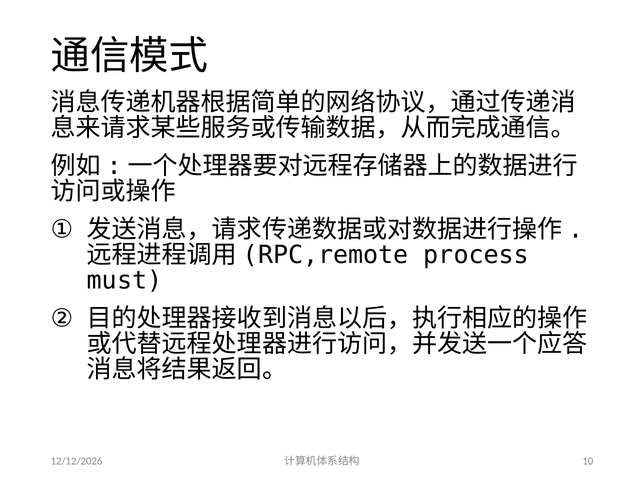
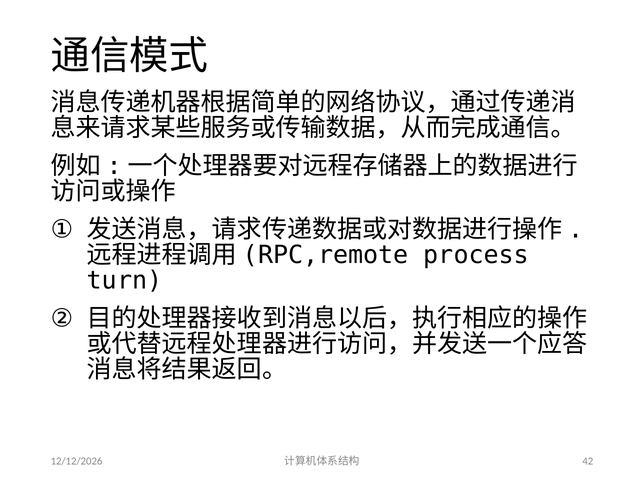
must: must -> turn (125, 281)
10: 10 -> 42 (588, 461)
